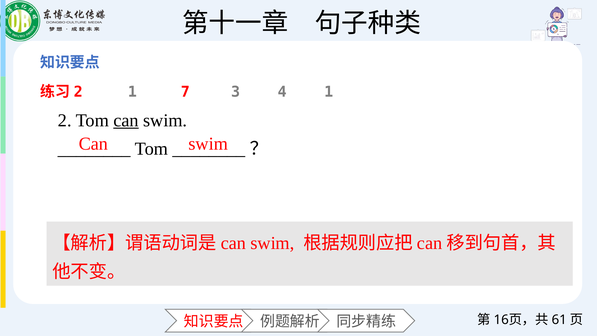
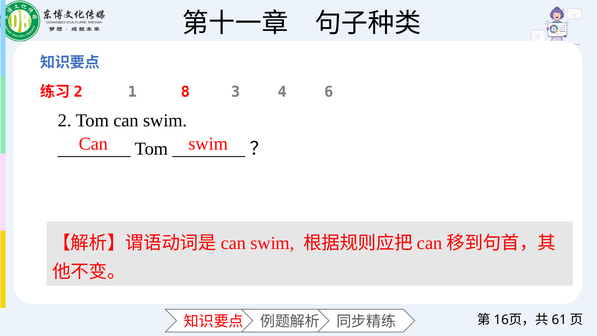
7: 7 -> 8 (185, 92)
4 1: 1 -> 6 (329, 92)
can underline: present -> none (126, 120)
